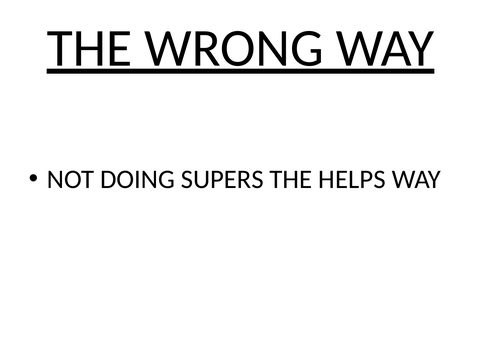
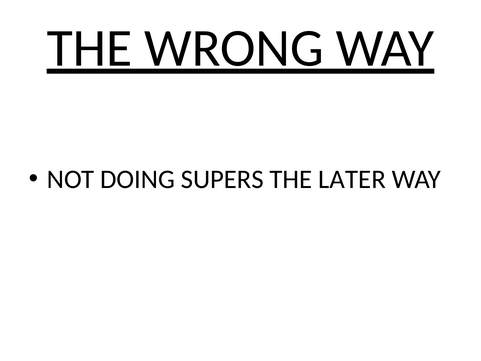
HELPS: HELPS -> LATER (352, 179)
